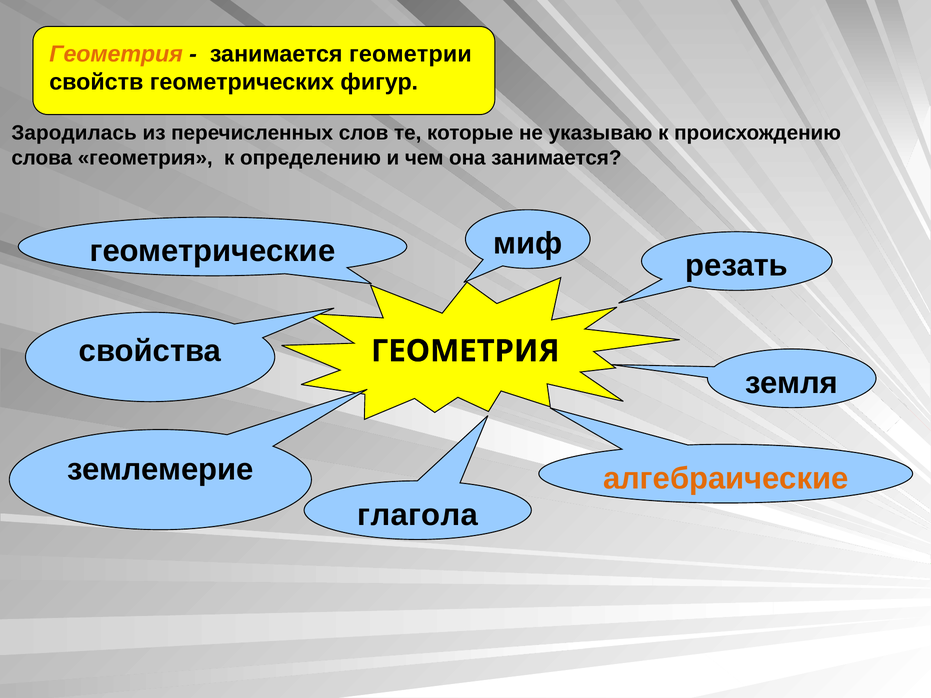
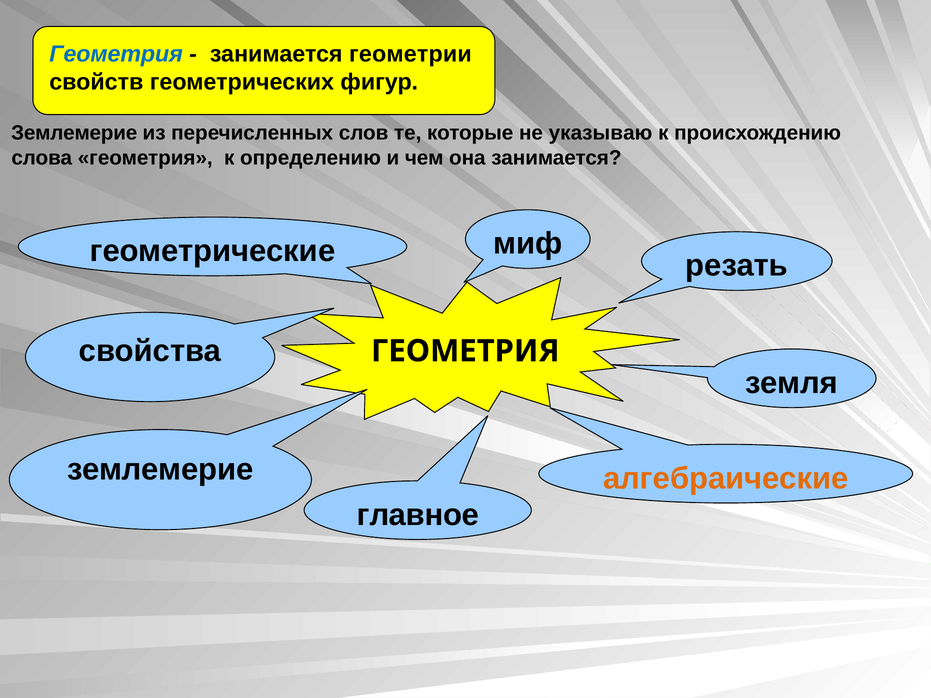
Геометрия colour: orange -> blue (116, 54)
Зародилась: Зародилась -> Землемерие (74, 133)
глагола: глагола -> главное (418, 515)
